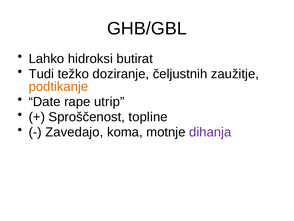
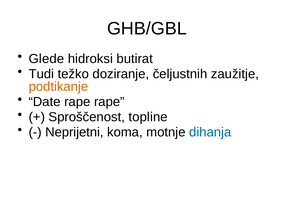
Lahko: Lahko -> Glede (46, 59)
rape utrip: utrip -> rape (109, 102)
Zavedajo: Zavedajo -> Neprijetni (74, 132)
dihanja colour: purple -> blue (210, 132)
